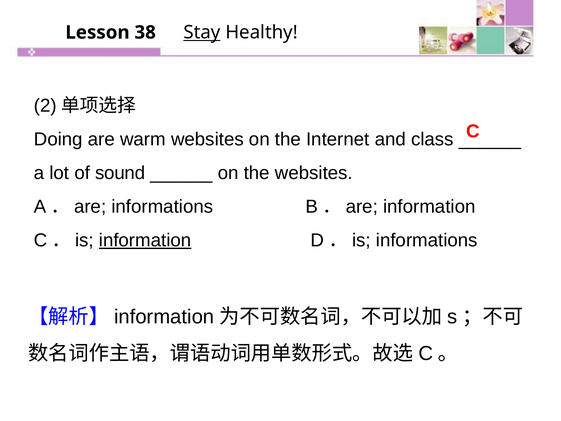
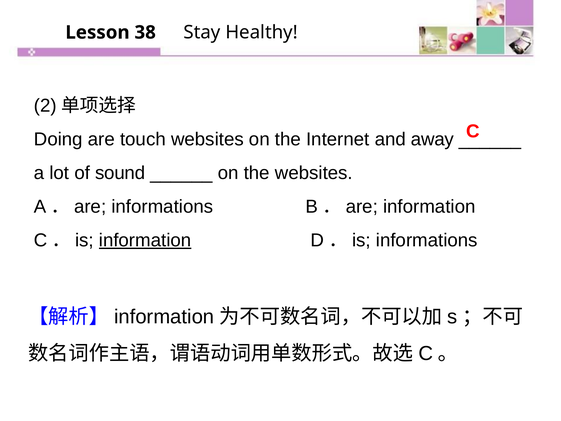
Stay underline: present -> none (202, 32)
warm: warm -> touch (143, 139)
class: class -> away (432, 139)
